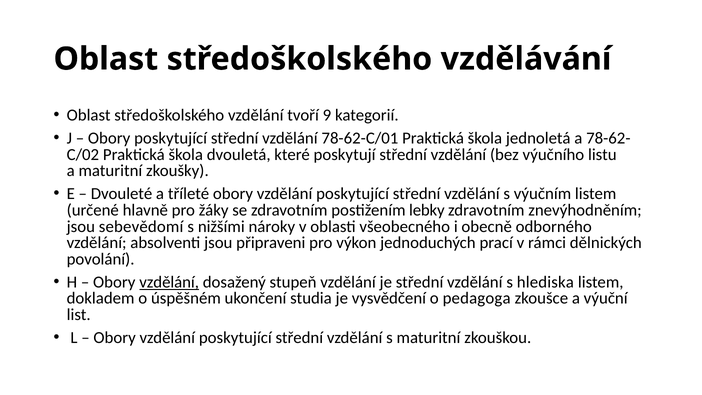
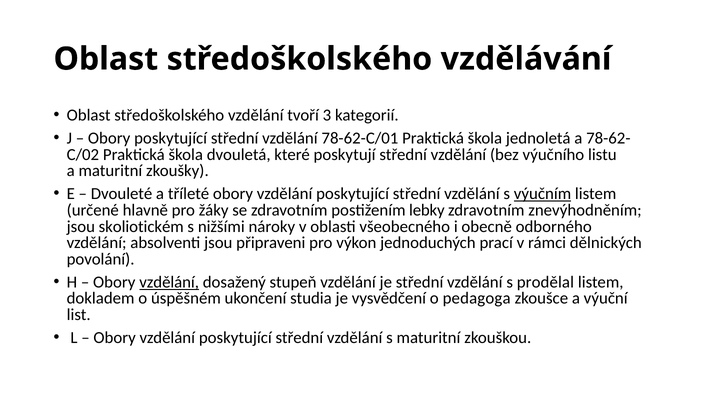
9: 9 -> 3 (327, 115)
výučním underline: none -> present (543, 194)
sebevědomí: sebevědomí -> skoliotickém (141, 226)
hlediska: hlediska -> prodělal (545, 282)
